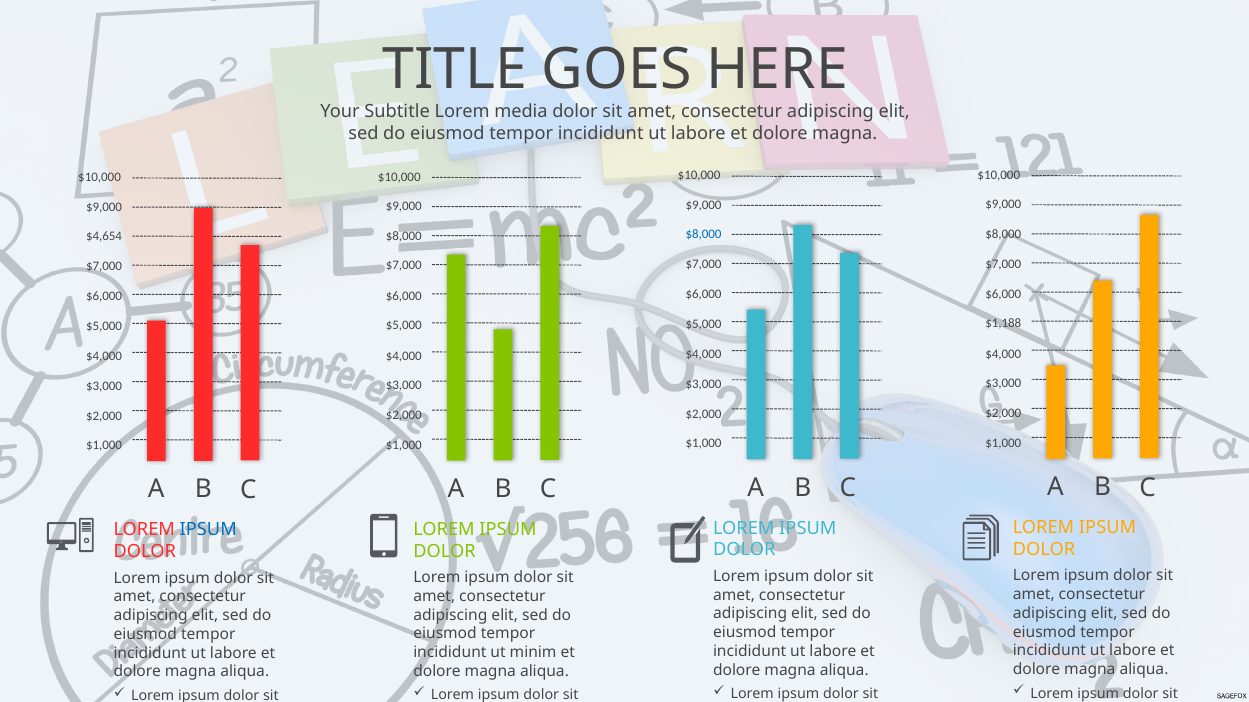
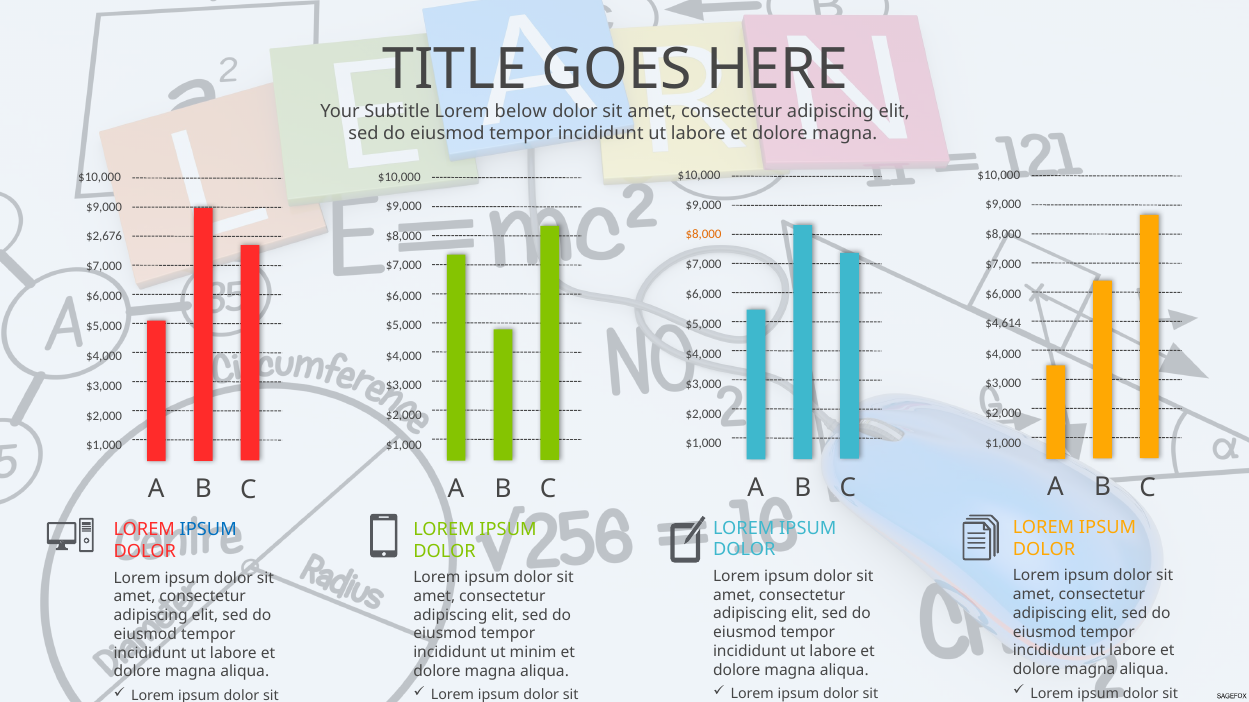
media: media -> below (521, 112)
$8,000 colour: blue -> orange (704, 235)
$4,654: $4,654 -> $2,676 (104, 237)
$1,188: $1,188 -> $4,614 (1003, 324)
